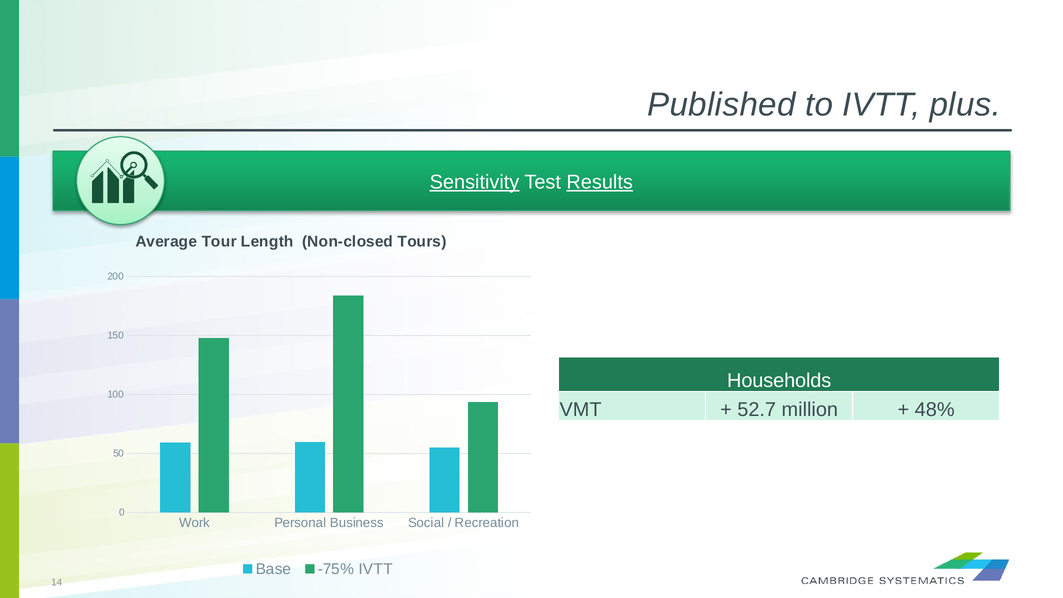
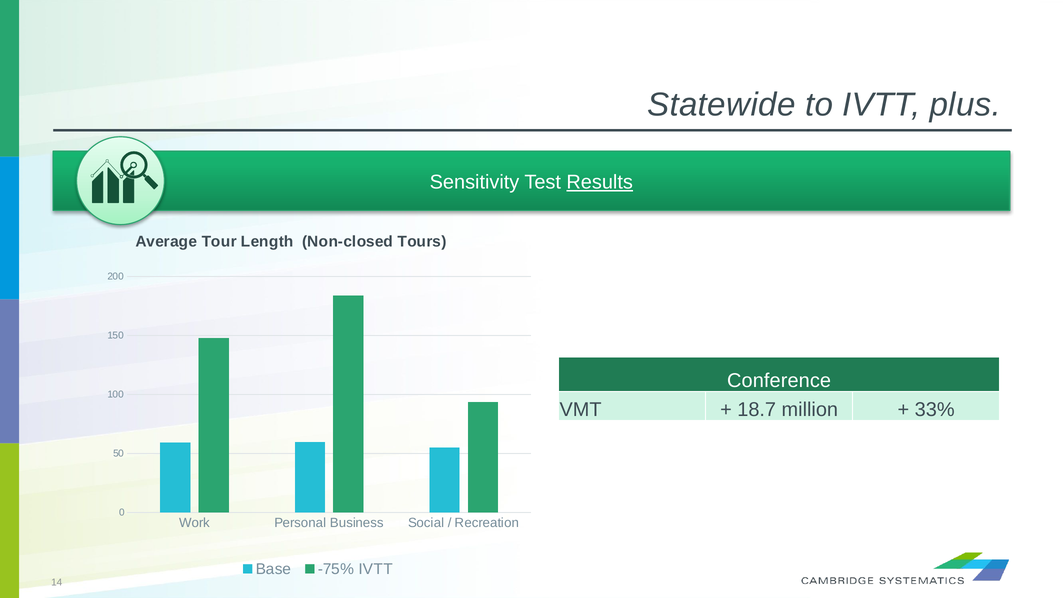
Published: Published -> Statewide (721, 105)
Sensitivity underline: present -> none (475, 182)
Households: Households -> Conference (779, 381)
52.7: 52.7 -> 18.7 (757, 410)
48%: 48% -> 33% (935, 410)
